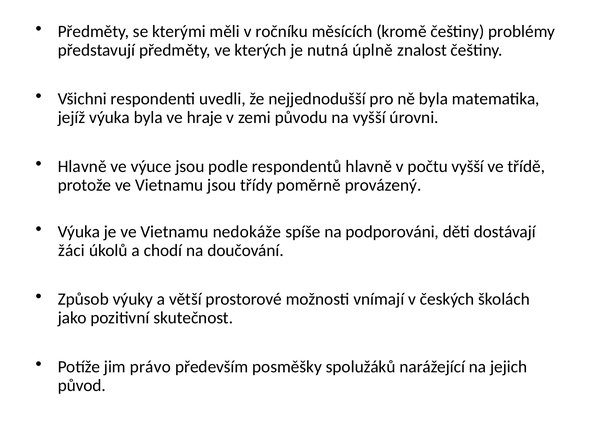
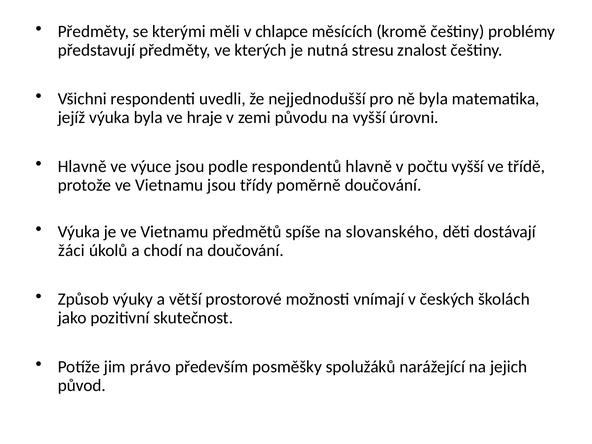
ročníku: ročníku -> chlapce (282, 31)
úplně: úplně -> stresu (373, 50)
poměrně provázený: provázený -> doučování (383, 185)
nedokáže: nedokáže -> předmětů (247, 232)
podporováni: podporováni -> slovanského (392, 232)
